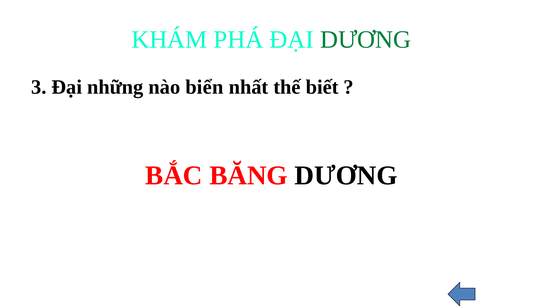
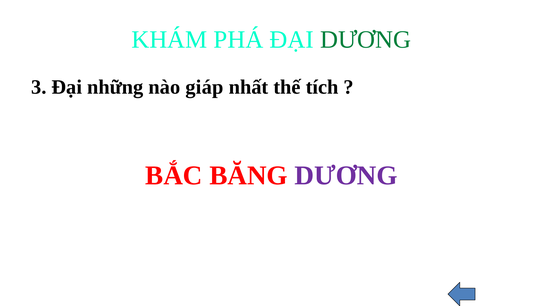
biển: biển -> giáp (204, 87)
biết: biết -> tích (322, 87)
DƯƠNG colour: black -> purple (346, 175)
